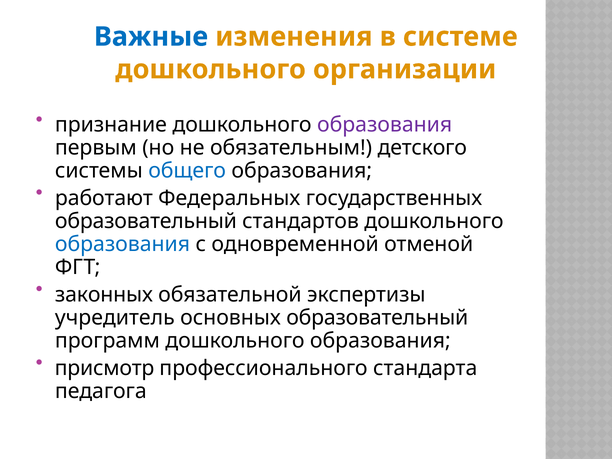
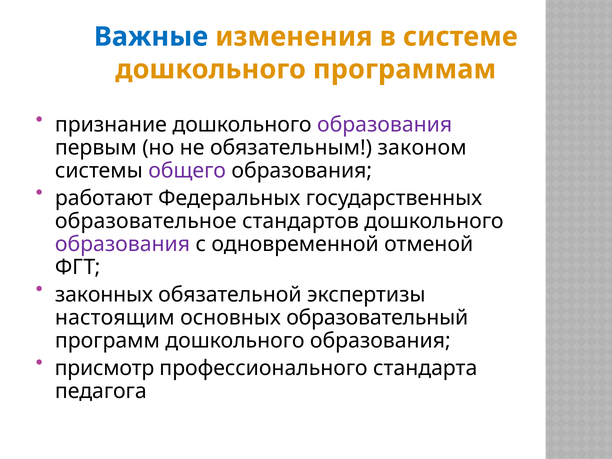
организации: организации -> программам (405, 69)
детского: детского -> законом (422, 148)
общего colour: blue -> purple (187, 171)
образовательный: образовательный -> образовательное (146, 221)
образования colour: blue -> purple (123, 244)
учредитель: учредитель -> настоящим (115, 318)
